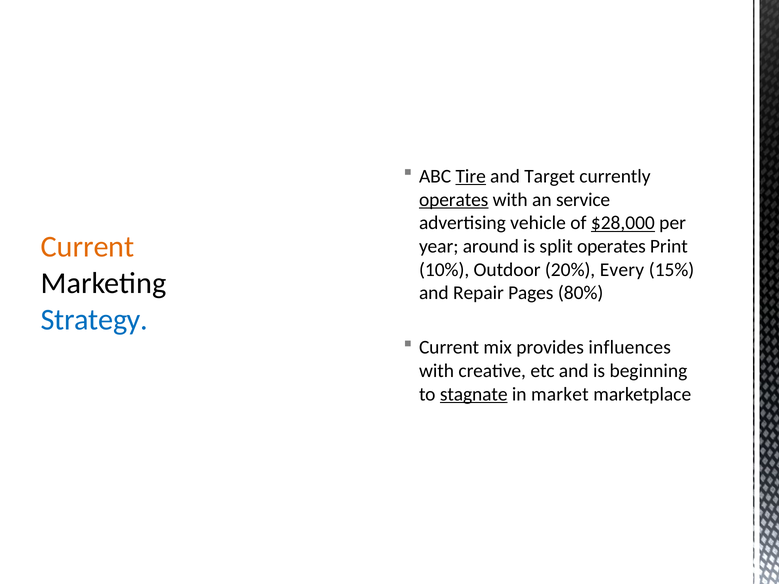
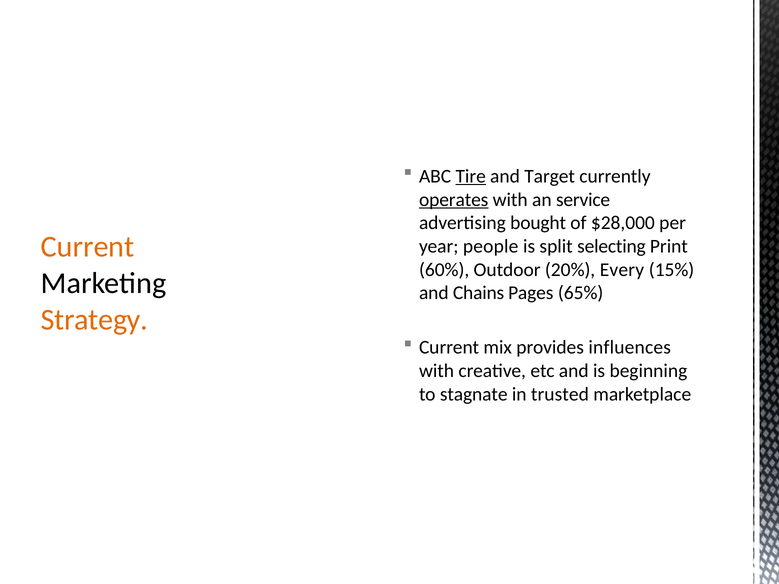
vehicle: vehicle -> bought (538, 223)
$28,000 underline: present -> none (623, 223)
around: around -> people (491, 246)
split operates: operates -> selecting (611, 246)
10%: 10% -> 60% (444, 270)
Repair: Repair -> Chains (479, 293)
80%: 80% -> 65% (581, 293)
Strategy colour: blue -> orange (94, 320)
stagnate underline: present -> none (474, 394)
market: market -> trusted (560, 394)
